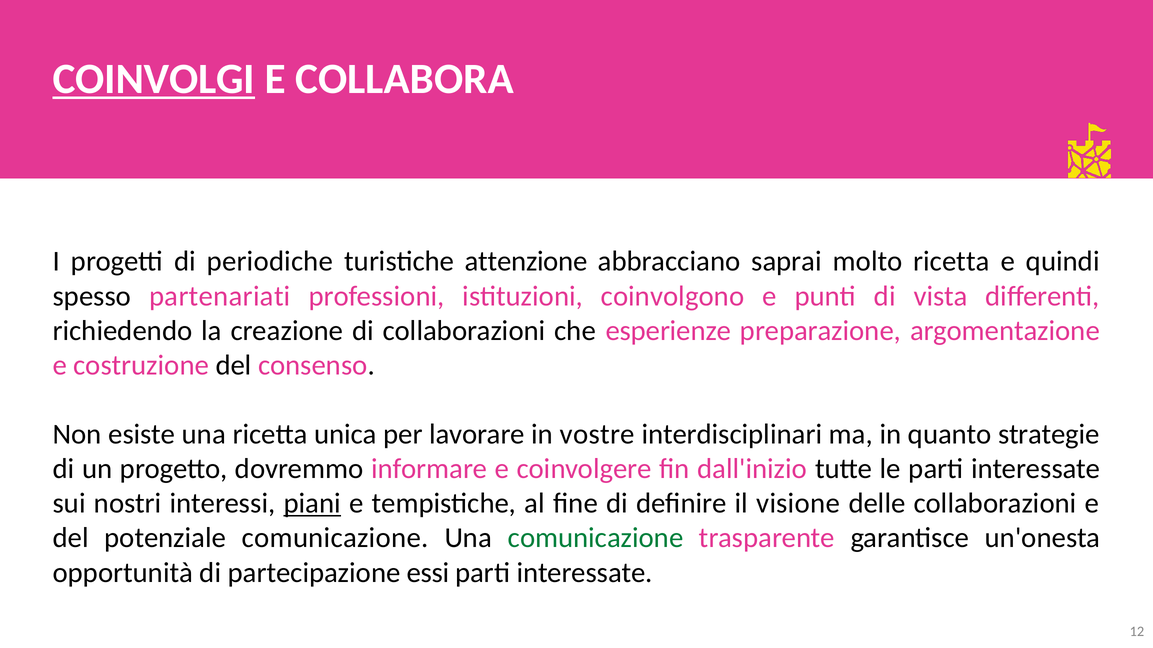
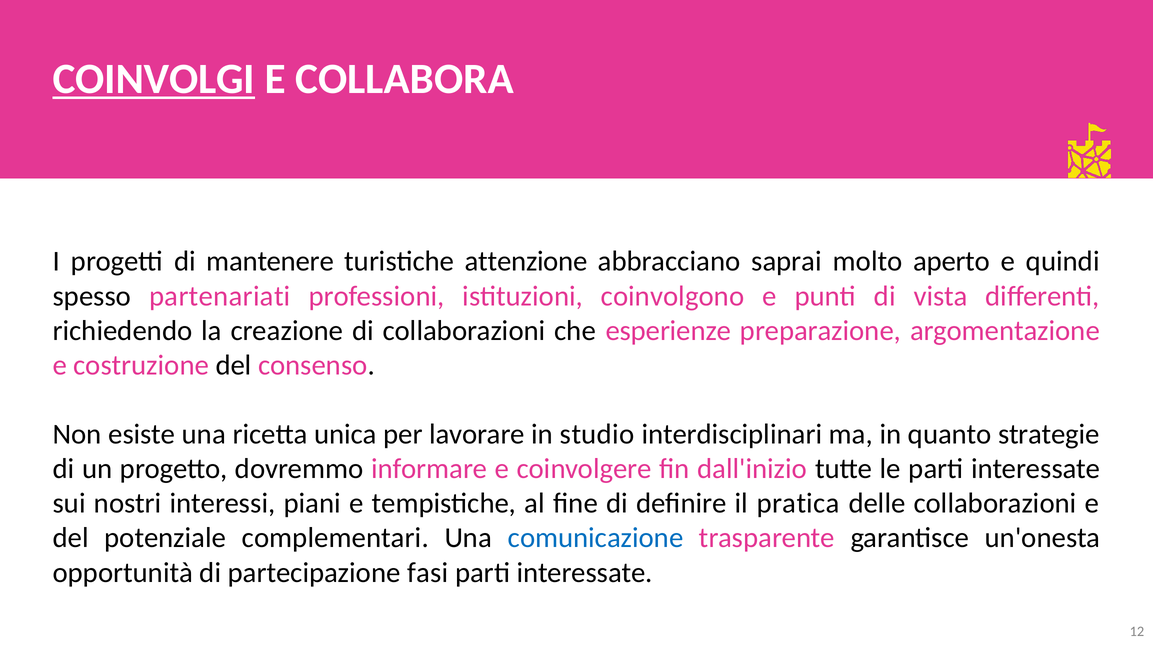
periodiche: periodiche -> mantenere (270, 262)
molto ricetta: ricetta -> aperto (952, 262)
vostre: vostre -> studio (597, 435)
piani underline: present -> none (312, 504)
visione: visione -> pratica (798, 504)
potenziale comunicazione: comunicazione -> complementari (335, 538)
comunicazione colour: green -> blue (596, 538)
essi: essi -> fasi (428, 573)
